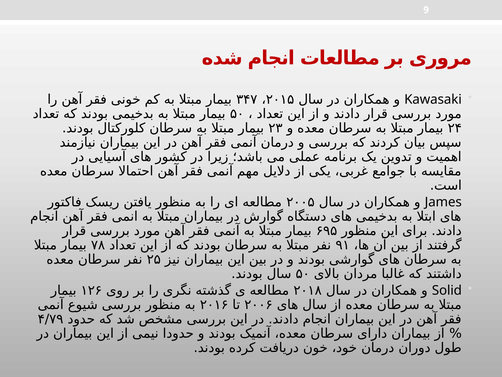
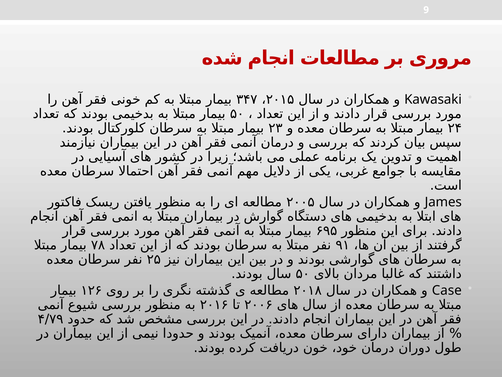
Solid: Solid -> Case (447, 290)
